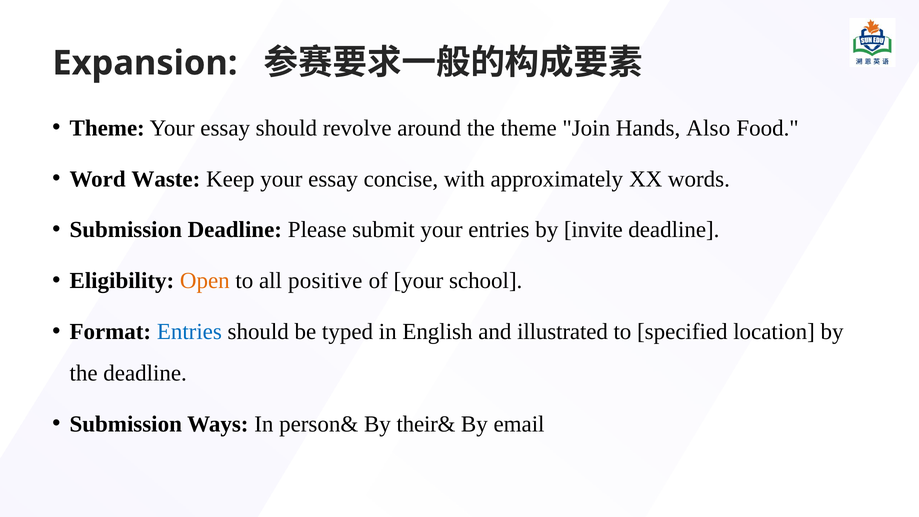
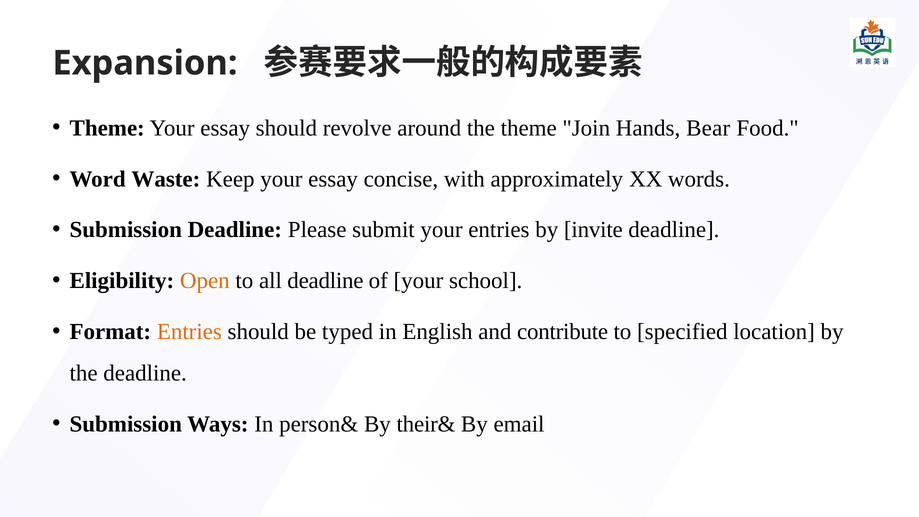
Also: Also -> Bear (708, 128)
all positive: positive -> deadline (325, 281)
Entries colour: blue -> orange (189, 332)
illustrated: illustrated -> contribute (563, 332)
